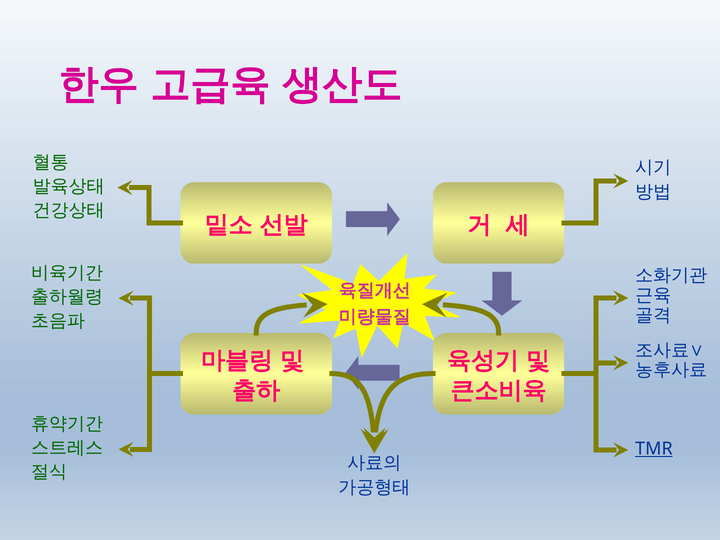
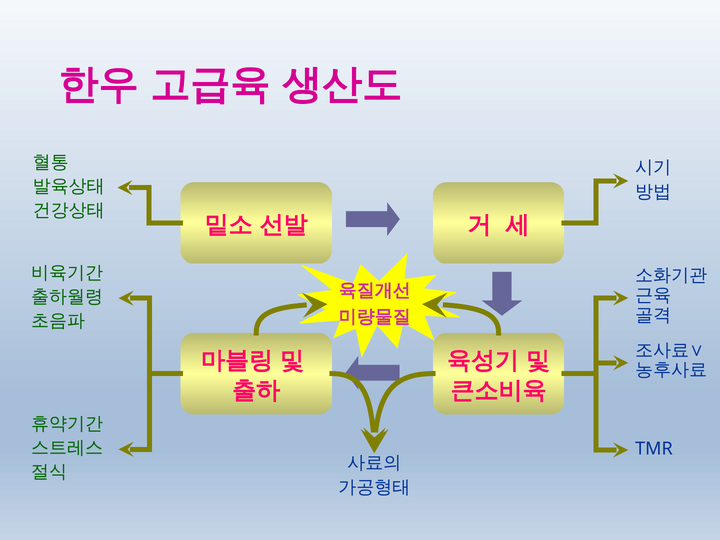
TMR underline: present -> none (654, 449)
